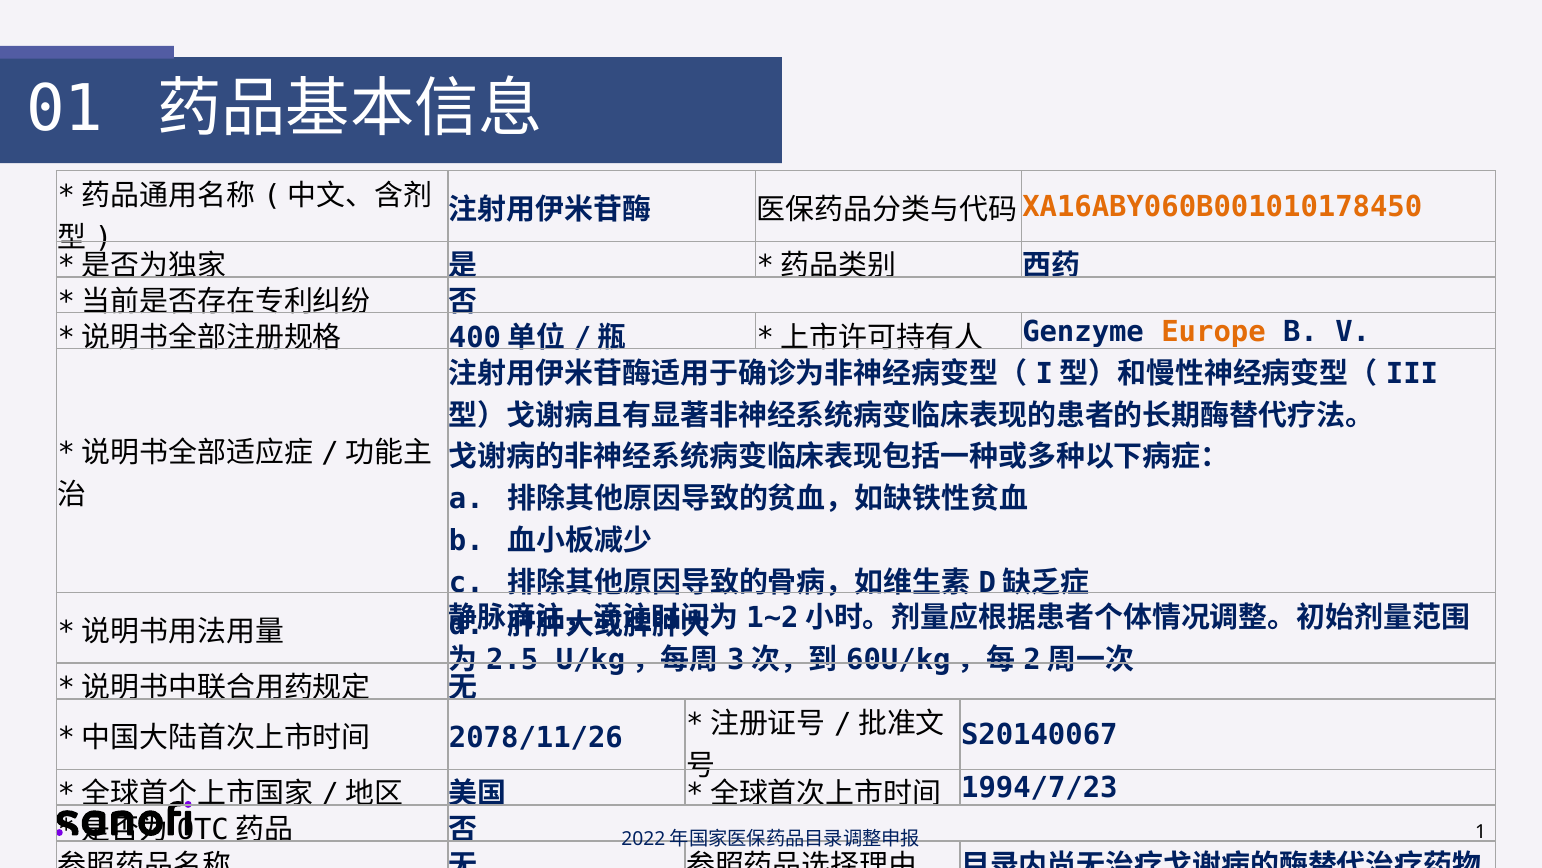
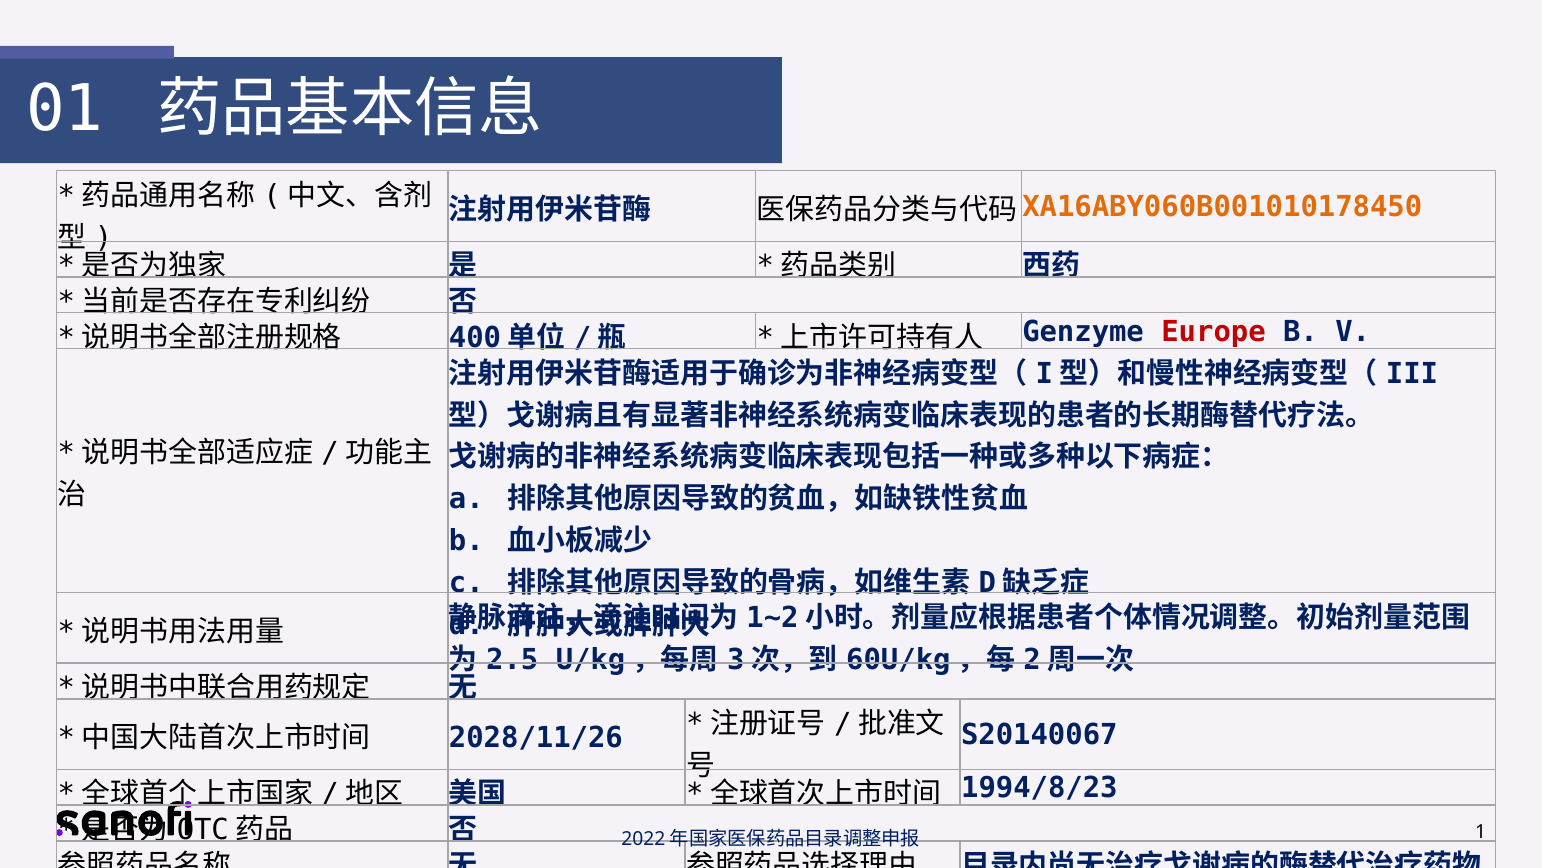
Europe colour: orange -> red (1214, 331)
2078/11/26: 2078/11/26 -> 2028/11/26 (536, 737)
1994/7/23: 1994/7/23 -> 1994/8/23 (1039, 788)
